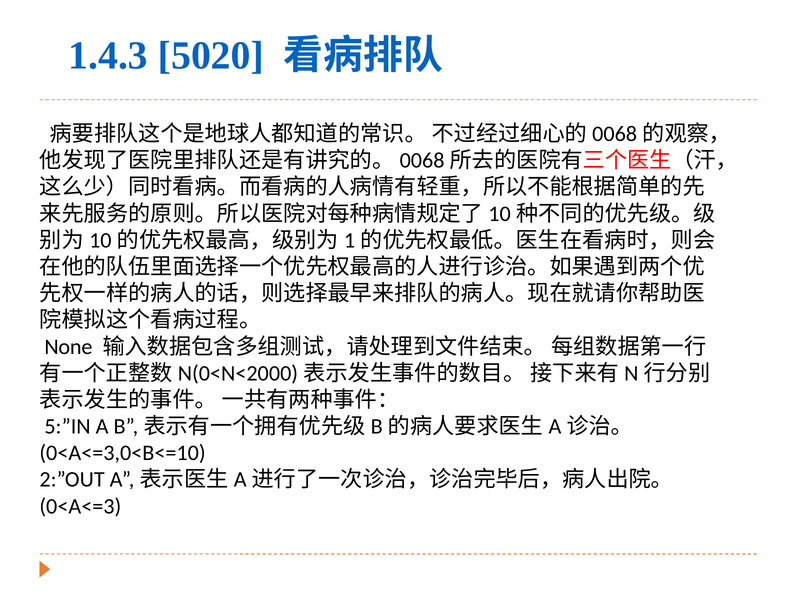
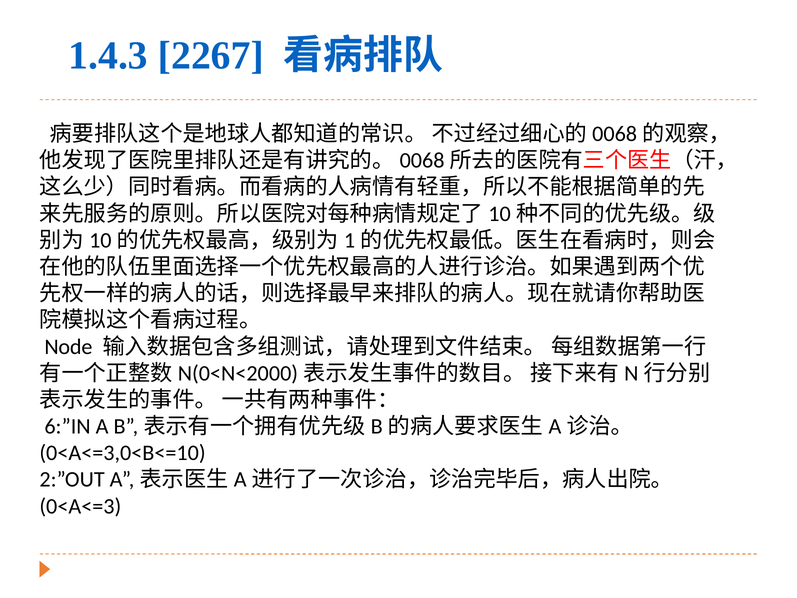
5020: 5020 -> 2267 (211, 56)
None: None -> Node (68, 347)
5:”IN: 5:”IN -> 6:”IN (68, 426)
